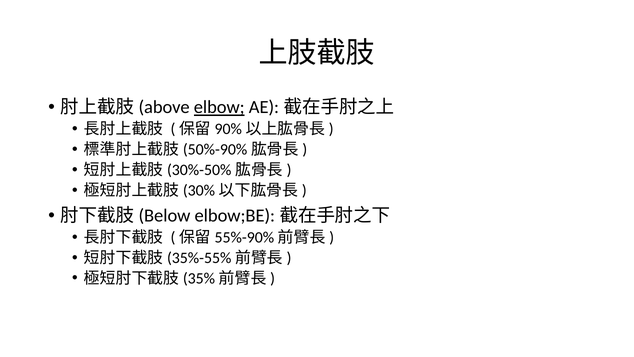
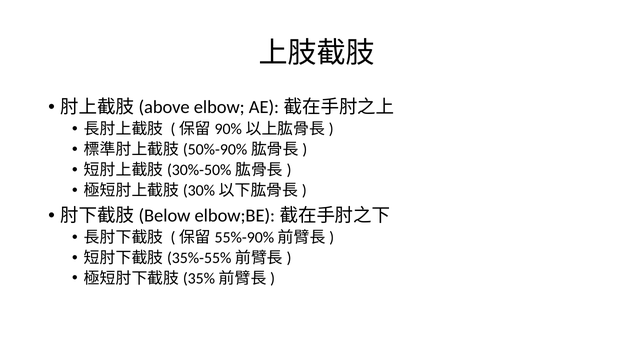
elbow underline: present -> none (219, 107)
